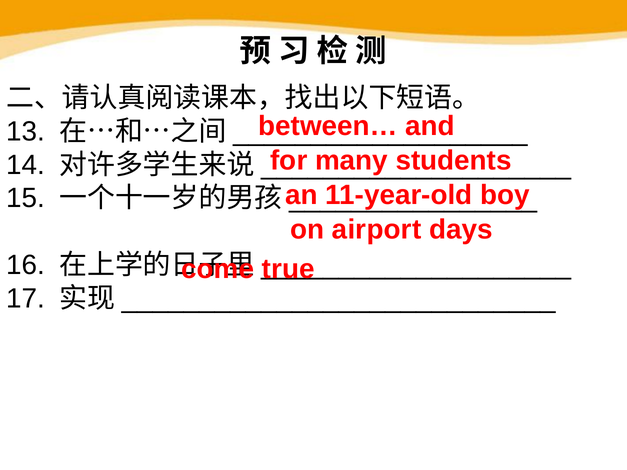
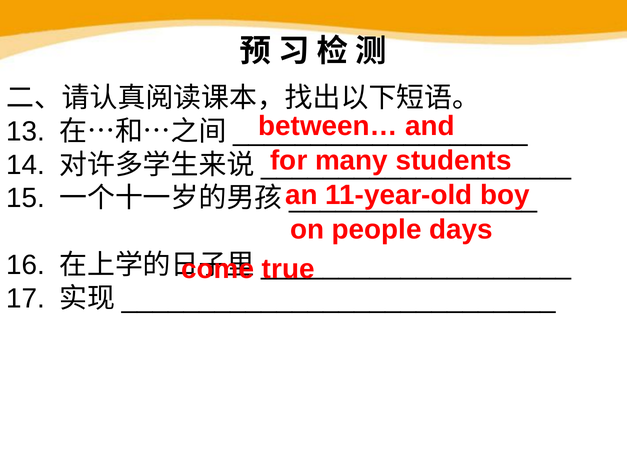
airport: airport -> people (377, 230)
